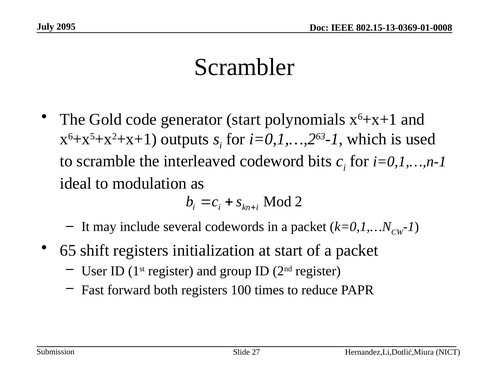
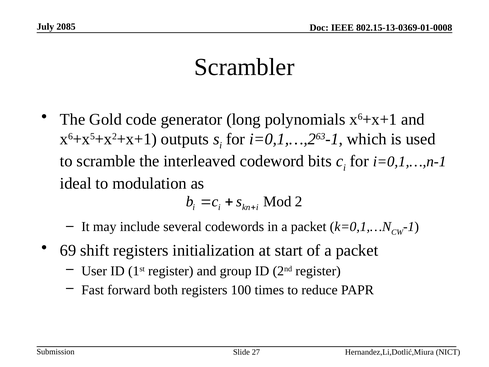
2095: 2095 -> 2085 (66, 27)
generator start: start -> long (244, 119)
65: 65 -> 69 (68, 250)
